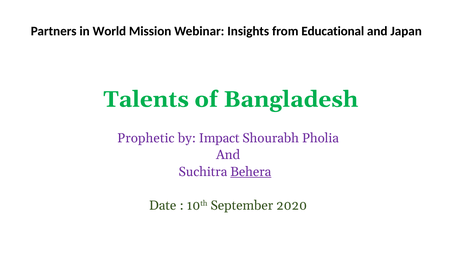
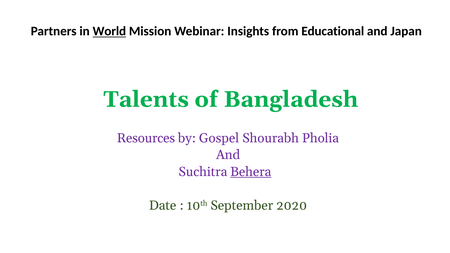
World underline: none -> present (109, 31)
Prophetic: Prophetic -> Resources (146, 138)
Impact: Impact -> Gospel (219, 138)
